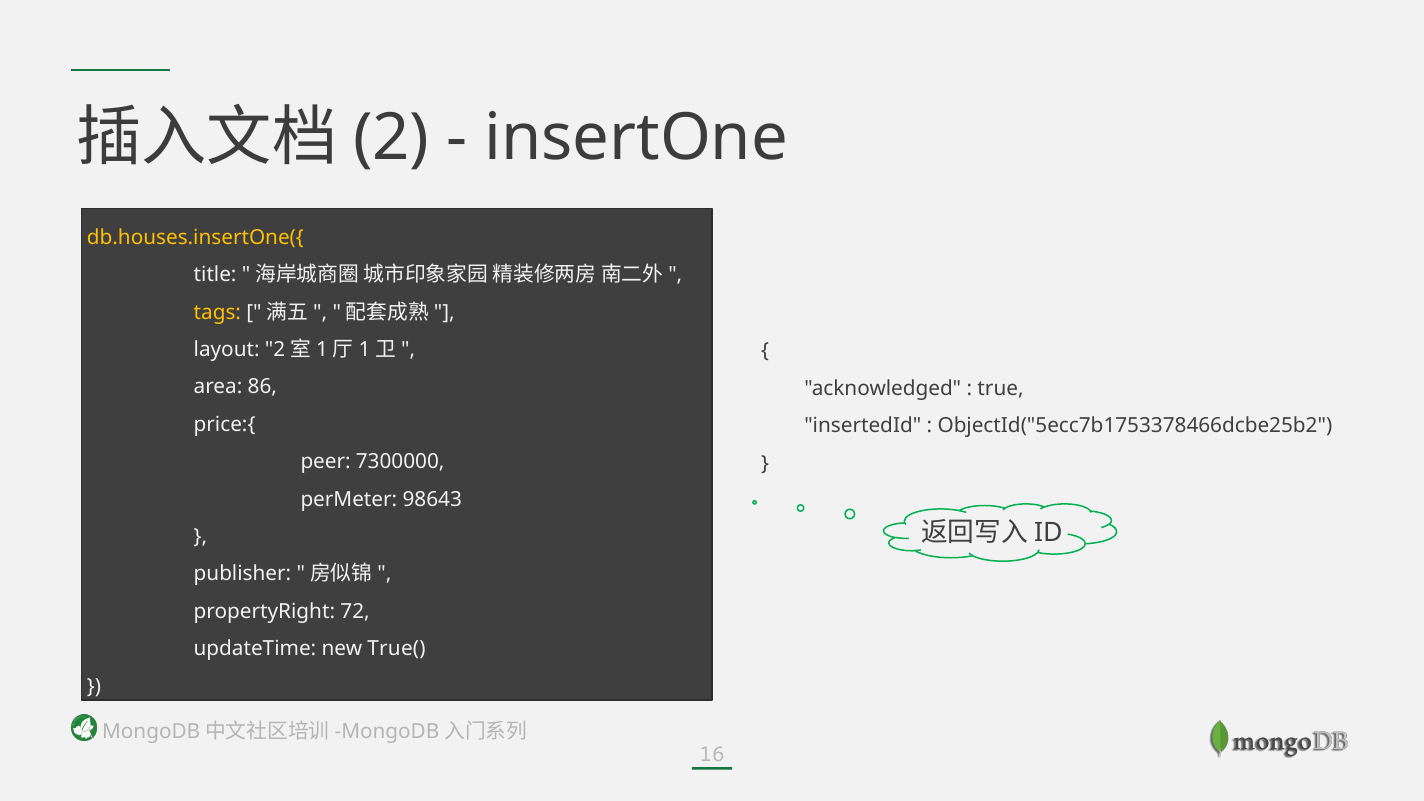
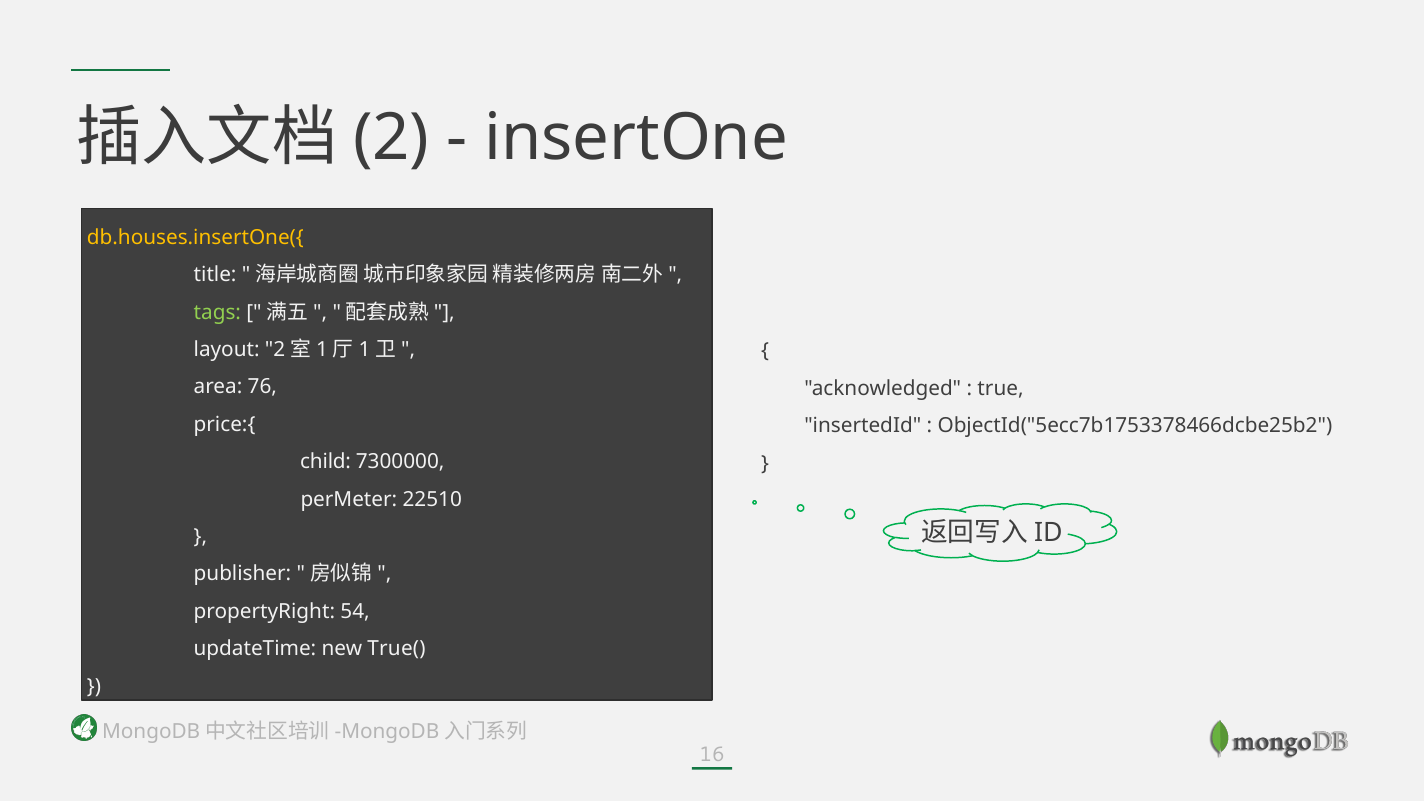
tags colour: yellow -> light green (217, 312)
86: 86 -> 76 (262, 387)
peer: peer -> child (326, 462)
98643: 98643 -> 22510 (432, 499)
72: 72 -> 54 (355, 612)
